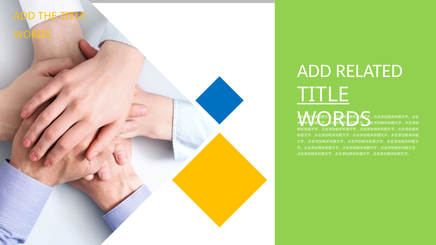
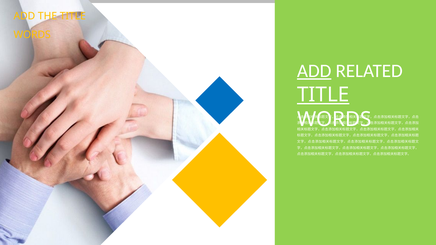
ADD underline: none -> present (314, 71)
